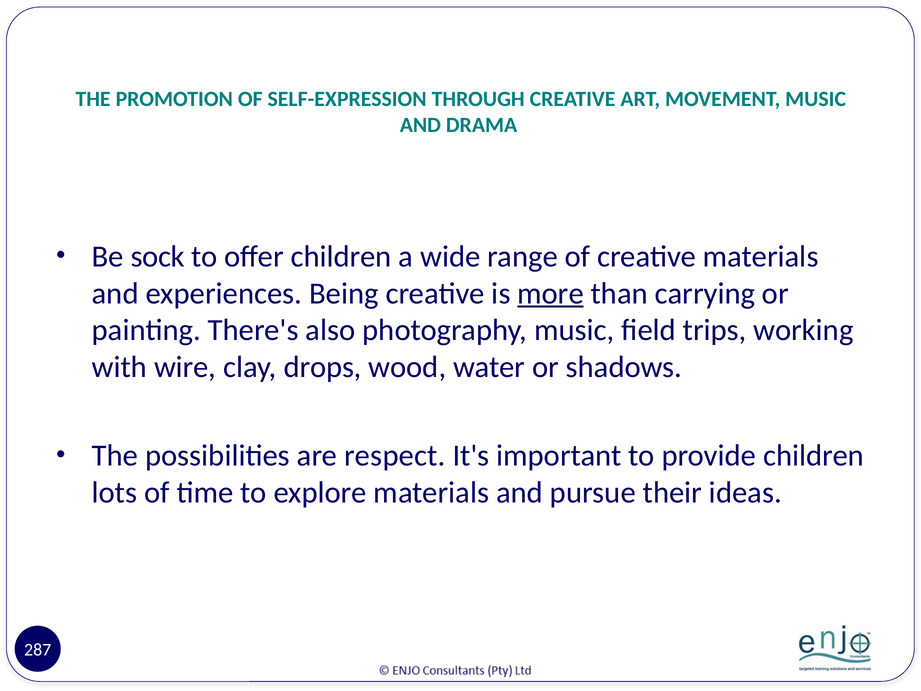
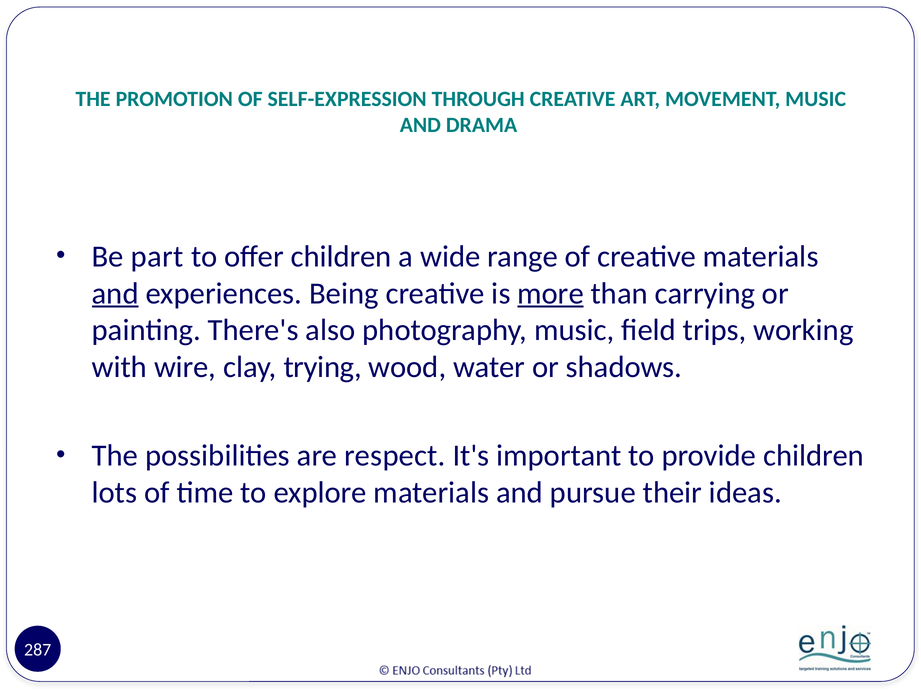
sock: sock -> part (157, 256)
and underline: none -> present (115, 293)
drops: drops -> trying (323, 367)
